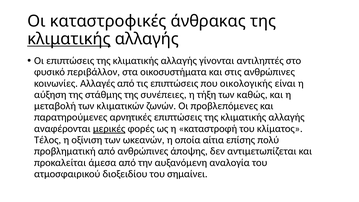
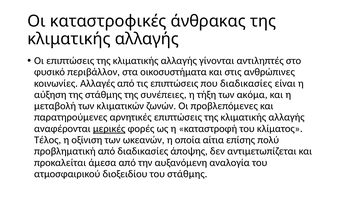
κλιματικής underline: present -> none (69, 39)
που οικολογικής: οικολογικής -> διαδικασίες (246, 83)
καθώς: καθώς -> ακόμα (252, 95)
από ανθρώπινες: ανθρώπινες -> διαδικασίες (143, 151)
του σημαίνει: σημαίνει -> στάθμης (187, 174)
